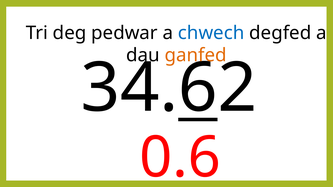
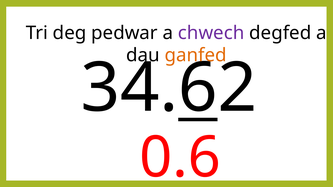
chwech colour: blue -> purple (211, 33)
